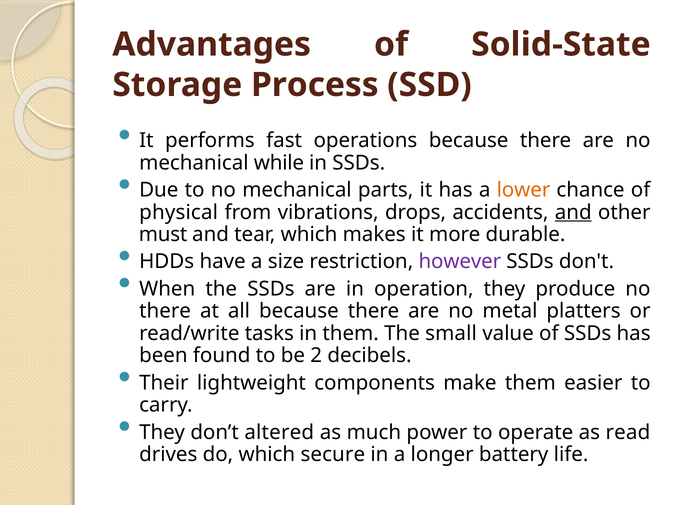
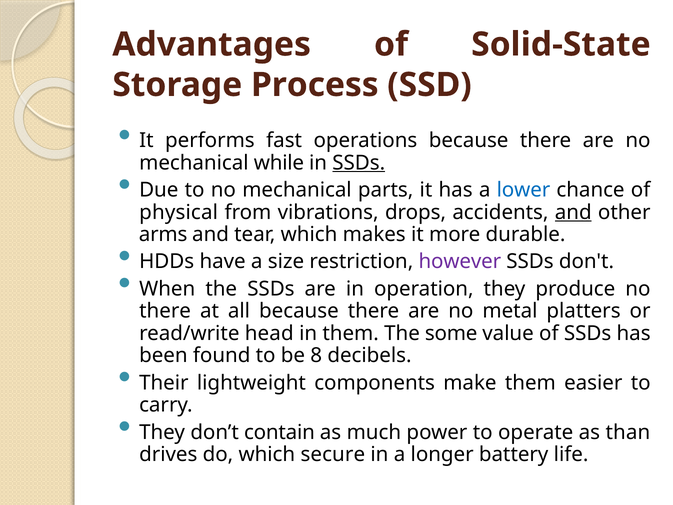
SSDs underline: none -> present (359, 163)
lower colour: orange -> blue (523, 190)
must: must -> arms (163, 234)
tasks: tasks -> head (269, 333)
small: small -> some (451, 333)
2: 2 -> 8 (316, 355)
altered: altered -> contain (279, 432)
read: read -> than (628, 432)
